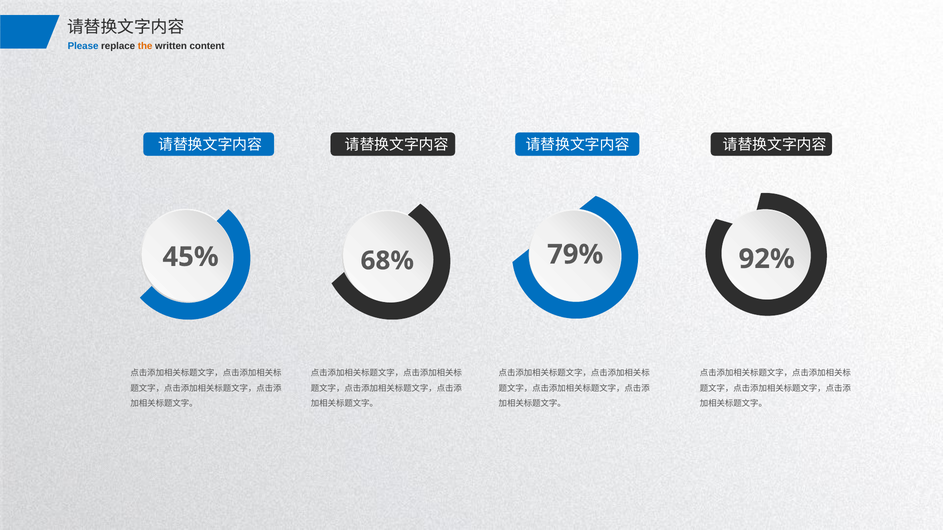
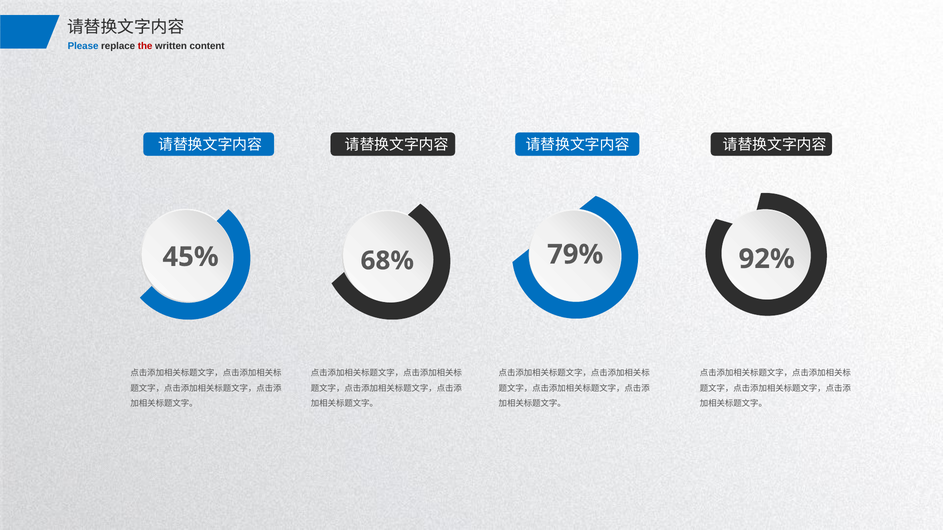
the colour: orange -> red (145, 46)
